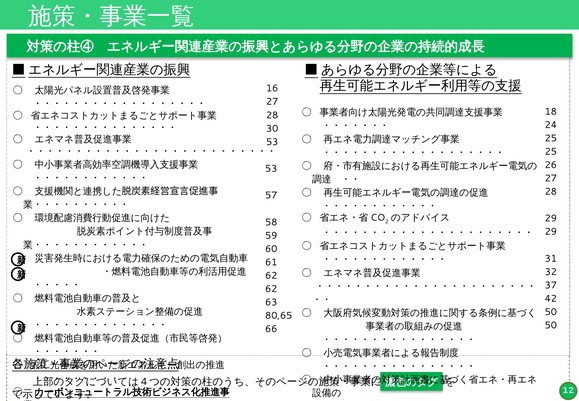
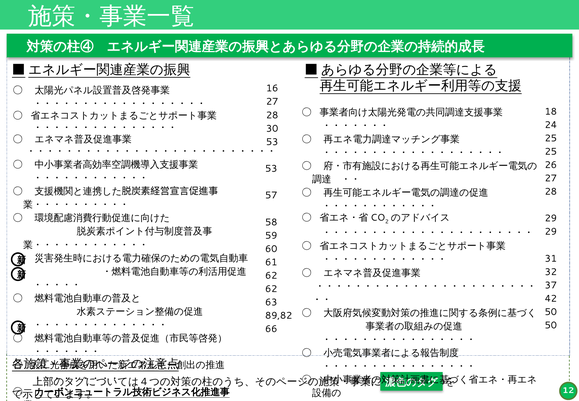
80,65: 80,65 -> 89,82 (279, 316)
